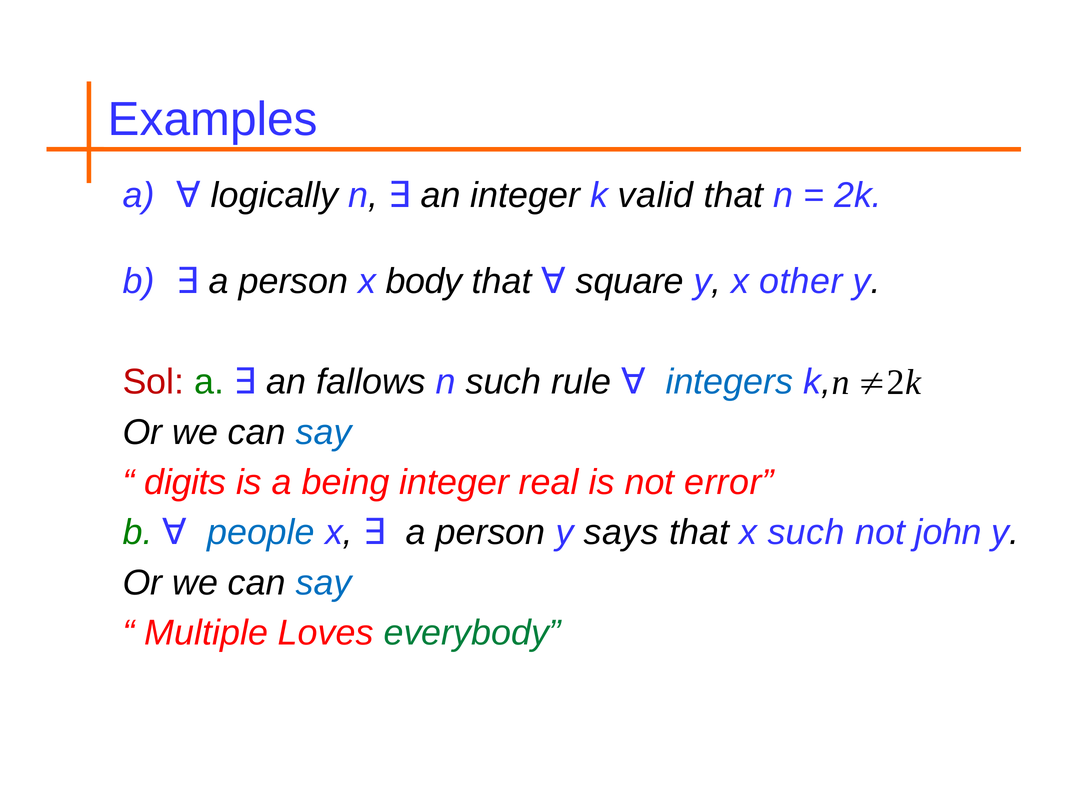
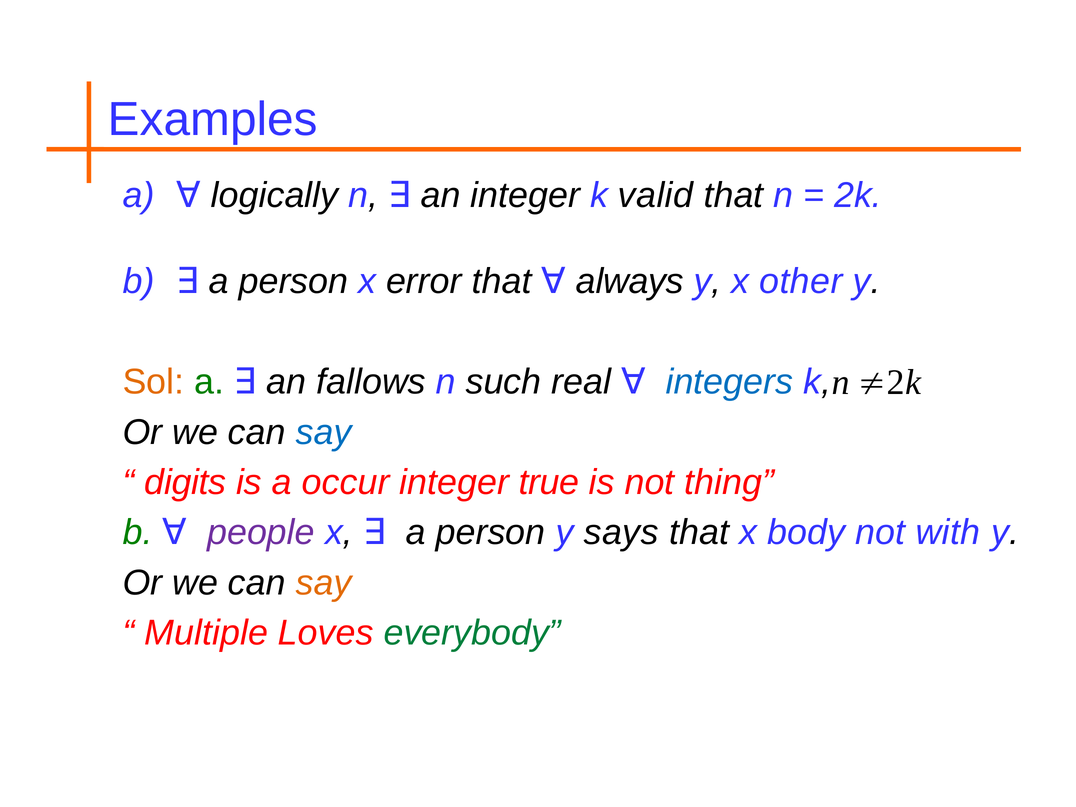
body: body -> error (424, 282)
square: square -> always (630, 282)
Sol colour: red -> orange (153, 382)
rule: rule -> real (581, 382)
being: being -> occur (346, 482)
real: real -> true (549, 482)
error: error -> thing (729, 482)
people colour: blue -> purple (261, 533)
x such: such -> body (806, 533)
john: john -> with (948, 533)
say colour: blue -> orange (324, 583)
